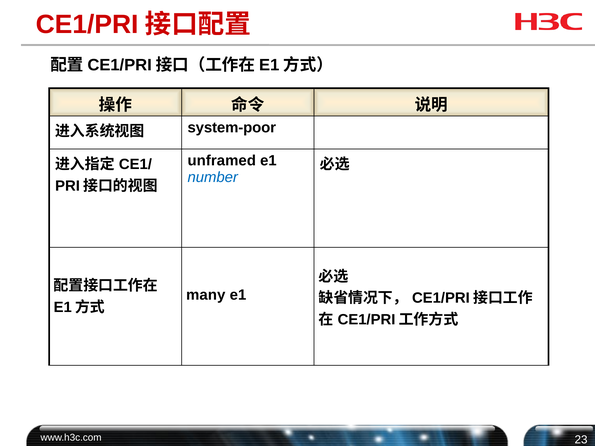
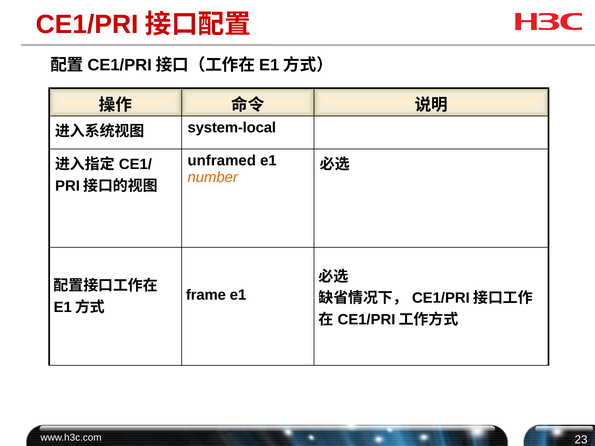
system-poor: system-poor -> system-local (232, 128)
number colour: blue -> orange (213, 177)
many: many -> frame (206, 295)
